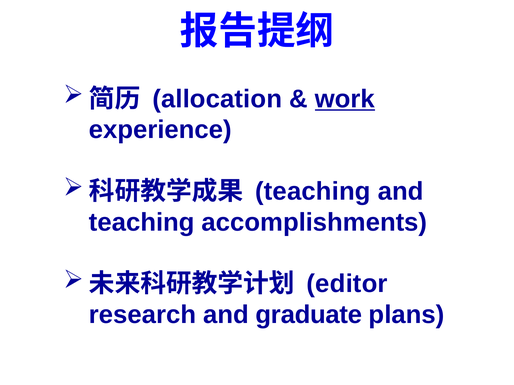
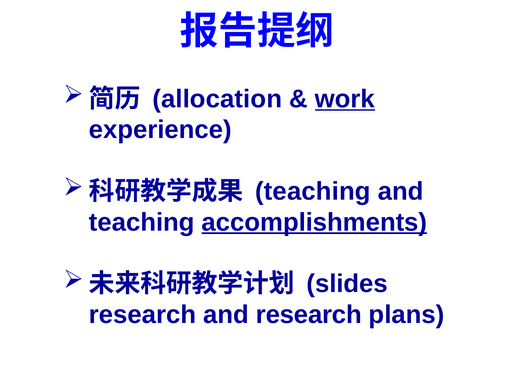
accomplishments underline: none -> present (314, 222)
editor: editor -> slides (347, 284)
and graduate: graduate -> research (309, 315)
